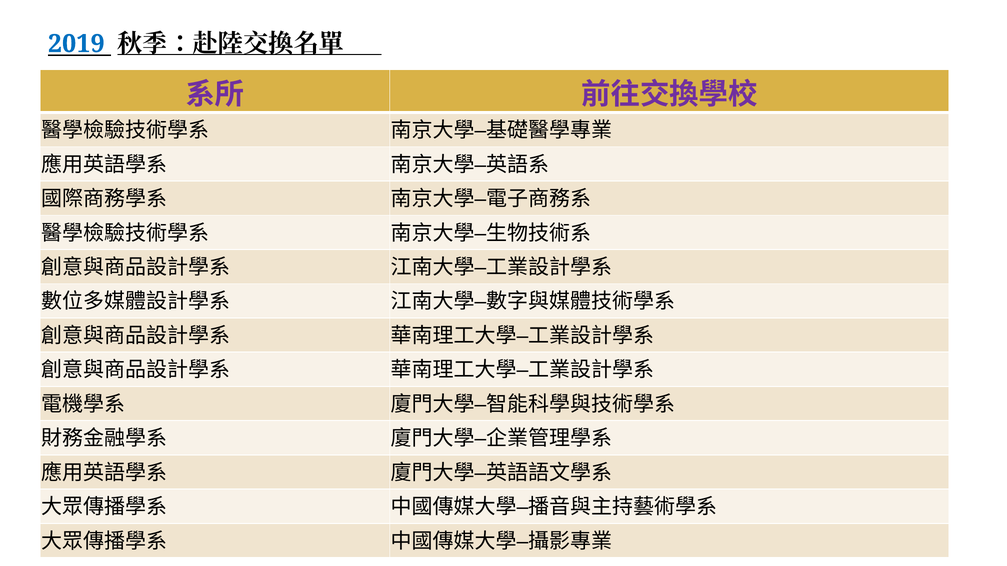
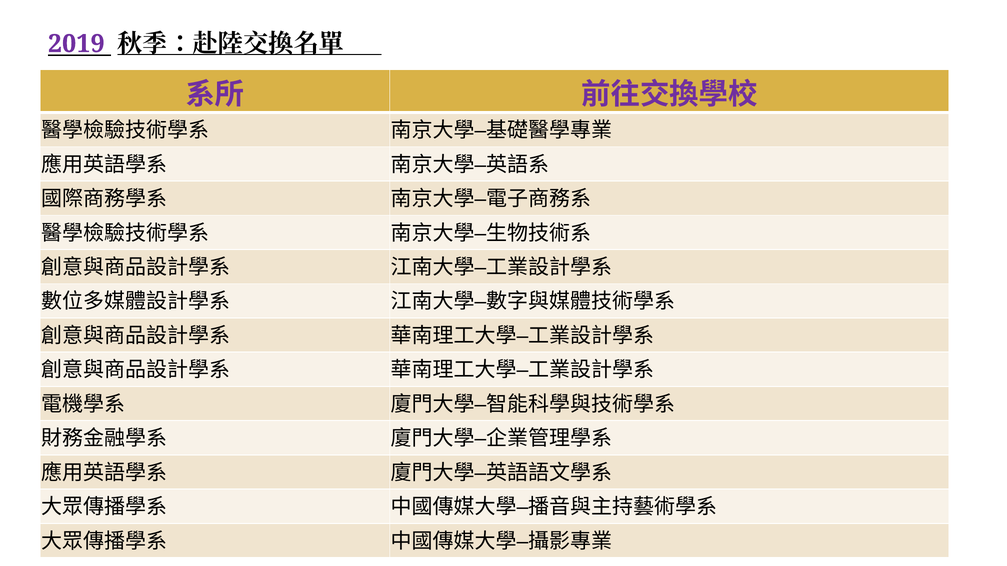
2019 colour: blue -> purple (76, 44)
